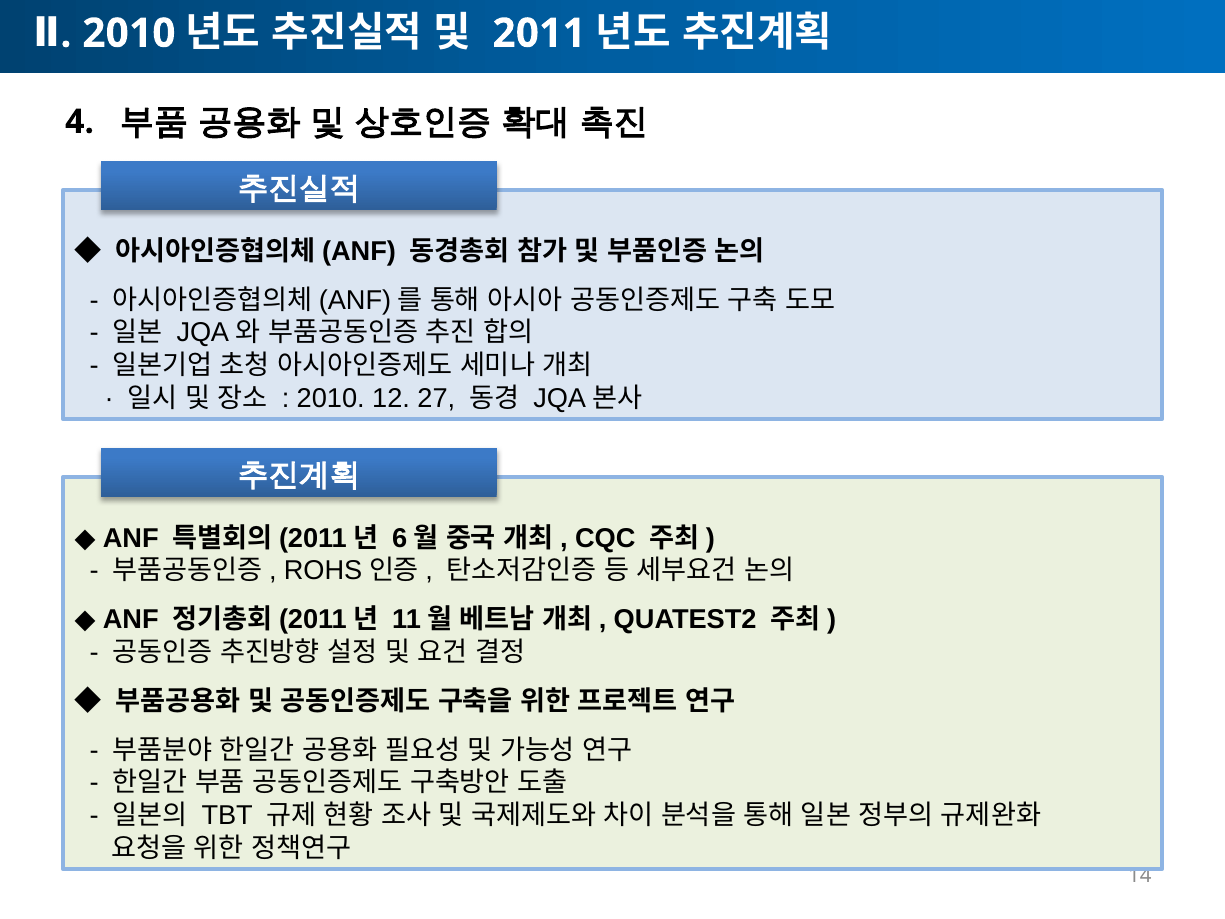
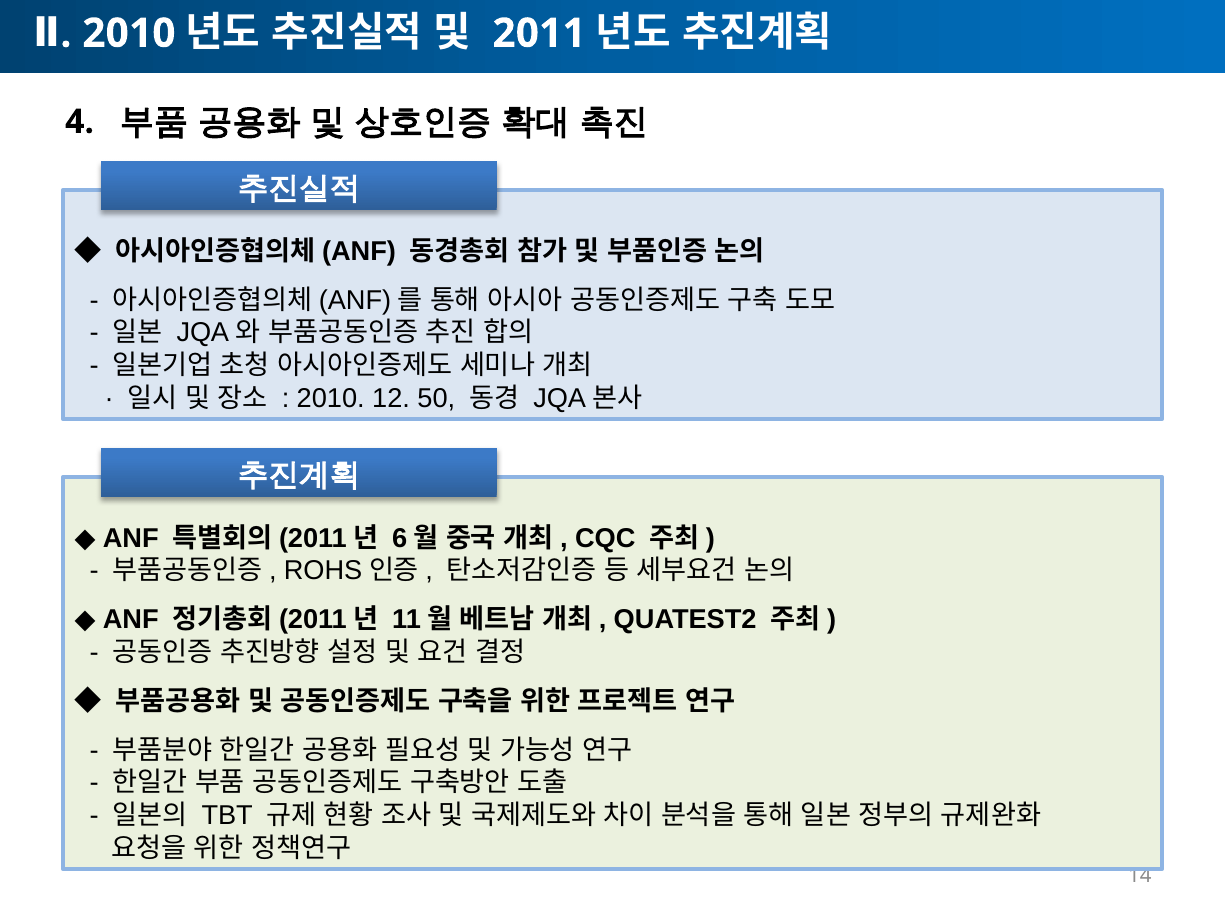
27: 27 -> 50 (436, 398)
